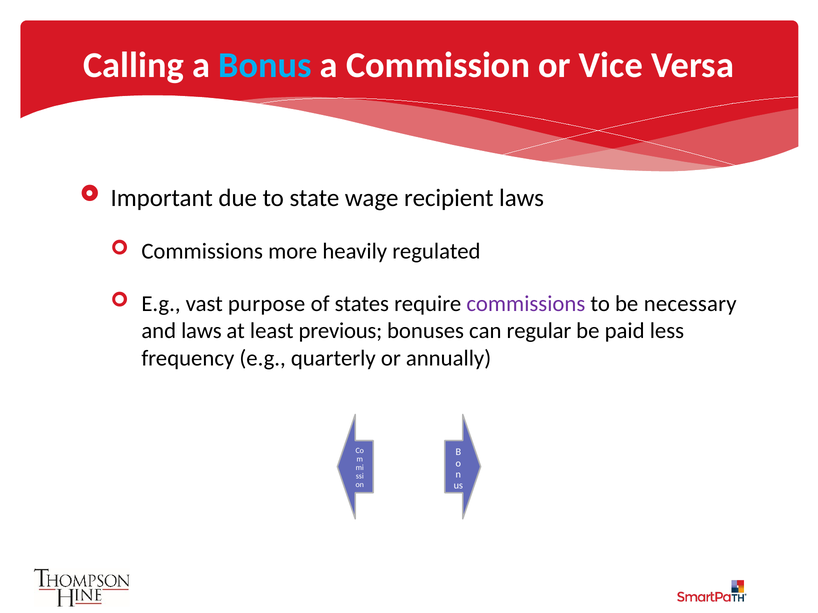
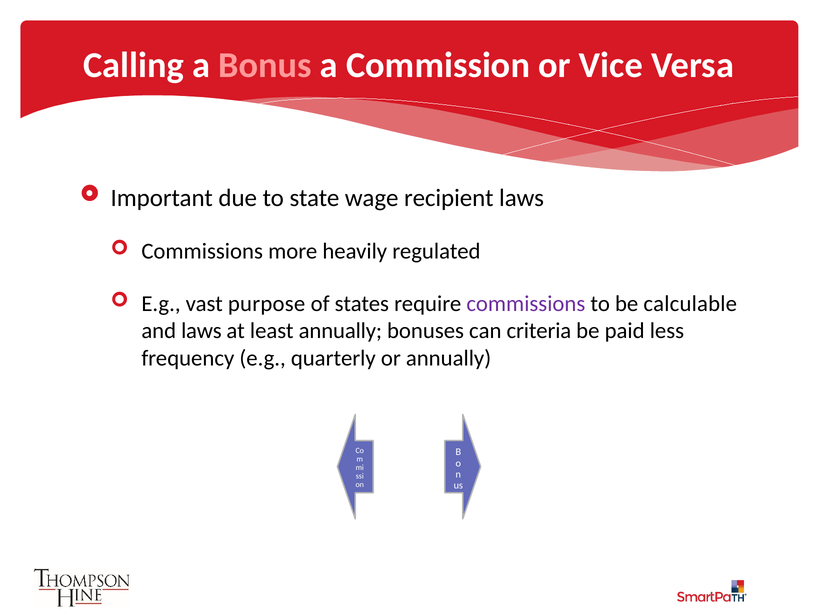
Bonus colour: light blue -> pink (265, 65)
necessary: necessary -> calculable (690, 304)
least previous: previous -> annually (340, 331)
regular: regular -> criteria (539, 331)
